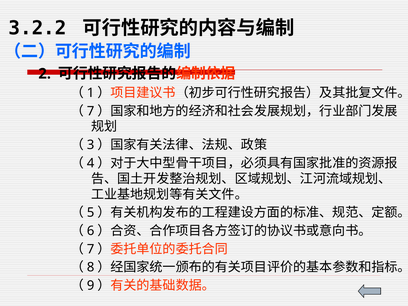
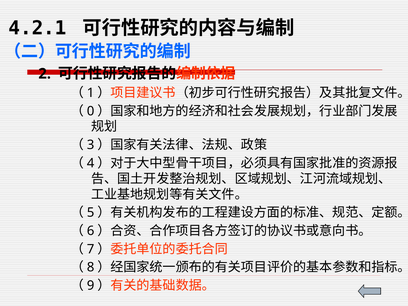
3.2.2: 3.2.2 -> 4.2.1 (37, 28)
7: 7 -> 0 (91, 111)
